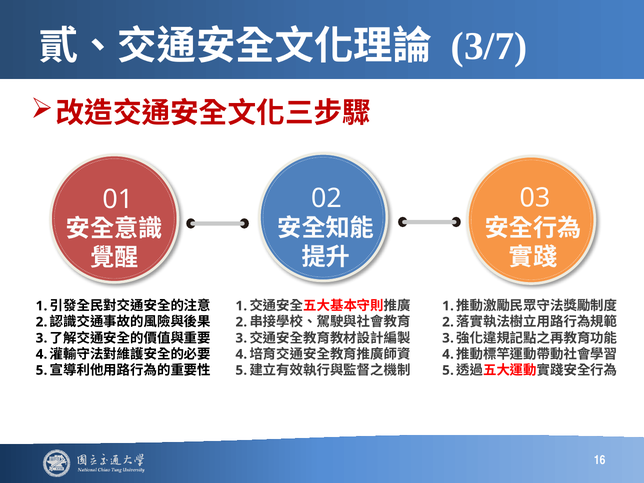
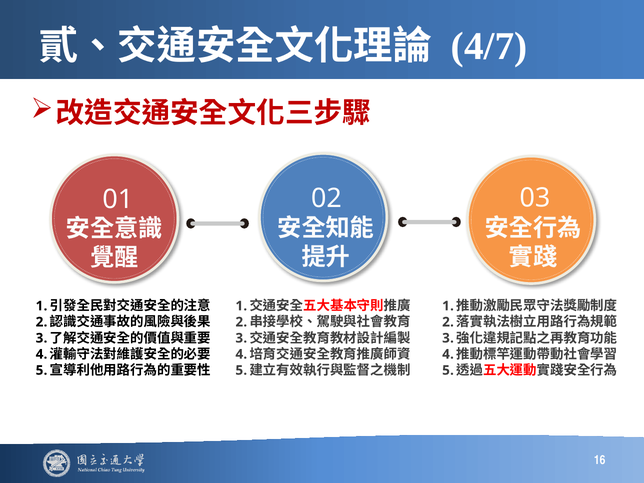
3/7: 3/7 -> 4/7 (489, 46)
